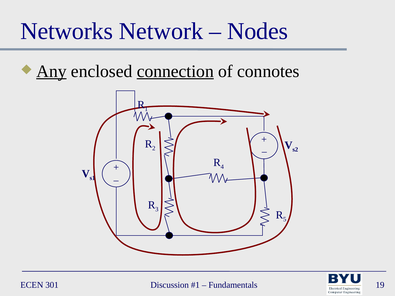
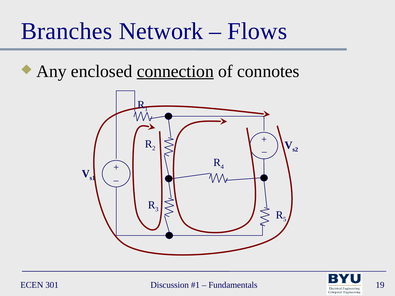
Networks: Networks -> Branches (66, 31)
Nodes: Nodes -> Flows (257, 31)
Any underline: present -> none (51, 71)
